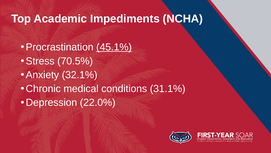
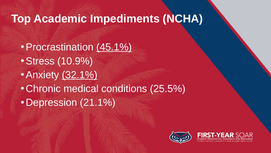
70.5%: 70.5% -> 10.9% (75, 61)
32.1% underline: none -> present (80, 75)
31.1%: 31.1% -> 25.5% (168, 88)
22.0%: 22.0% -> 21.1% (98, 102)
